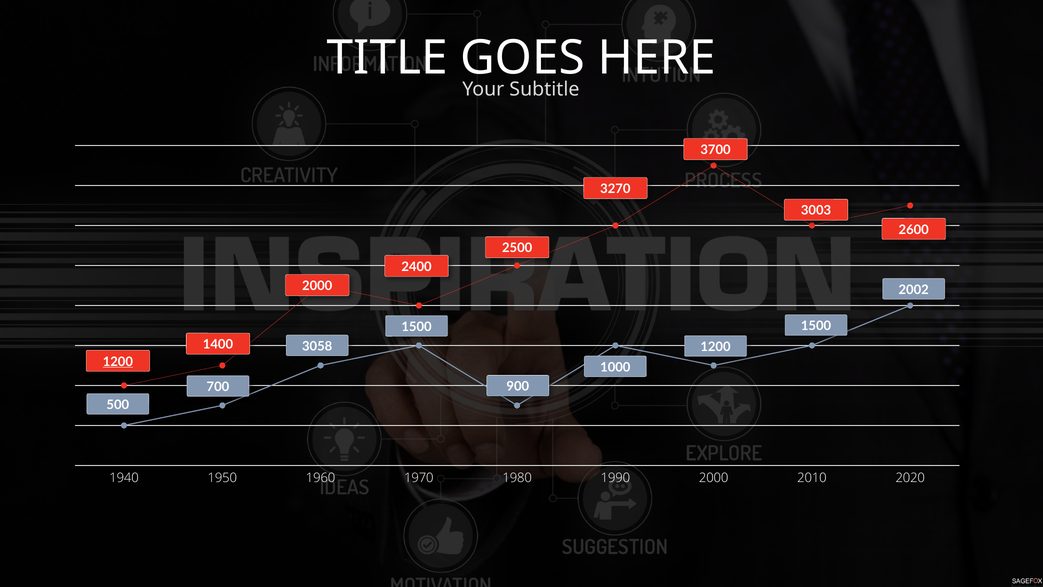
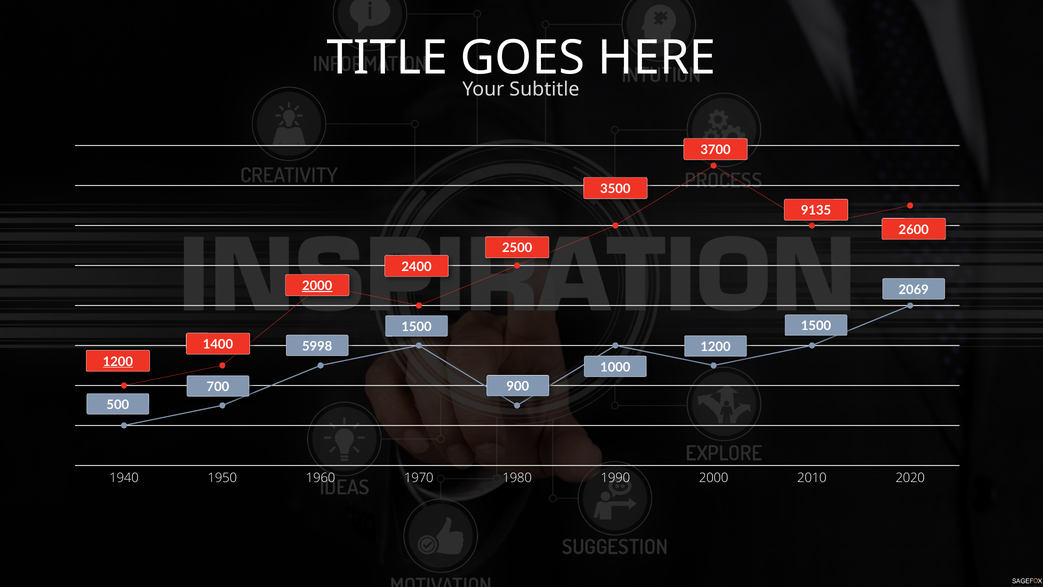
3270: 3270 -> 3500 (615, 189)
3003: 3003 -> 9135 (816, 210)
2000 underline: none -> present (317, 286)
2002: 2002 -> 2069 (914, 290)
3058: 3058 -> 5998 (317, 346)
